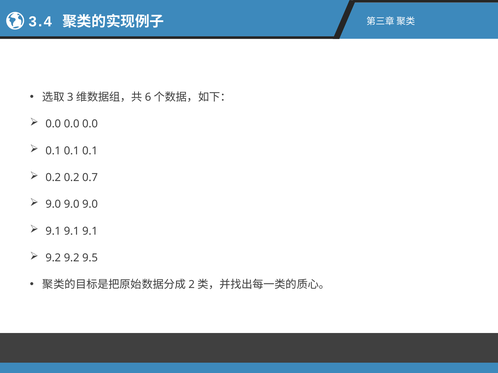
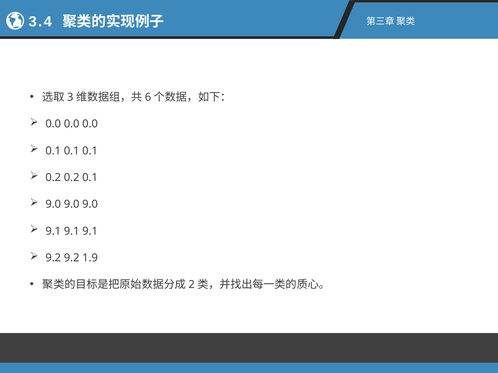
0.2 0.7: 0.7 -> 0.1 (90, 178)
9.5: 9.5 -> 1.9 (90, 258)
